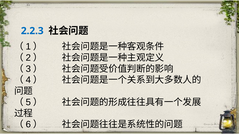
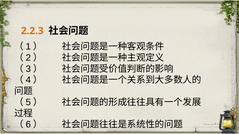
2.2.3 colour: blue -> orange (32, 31)
